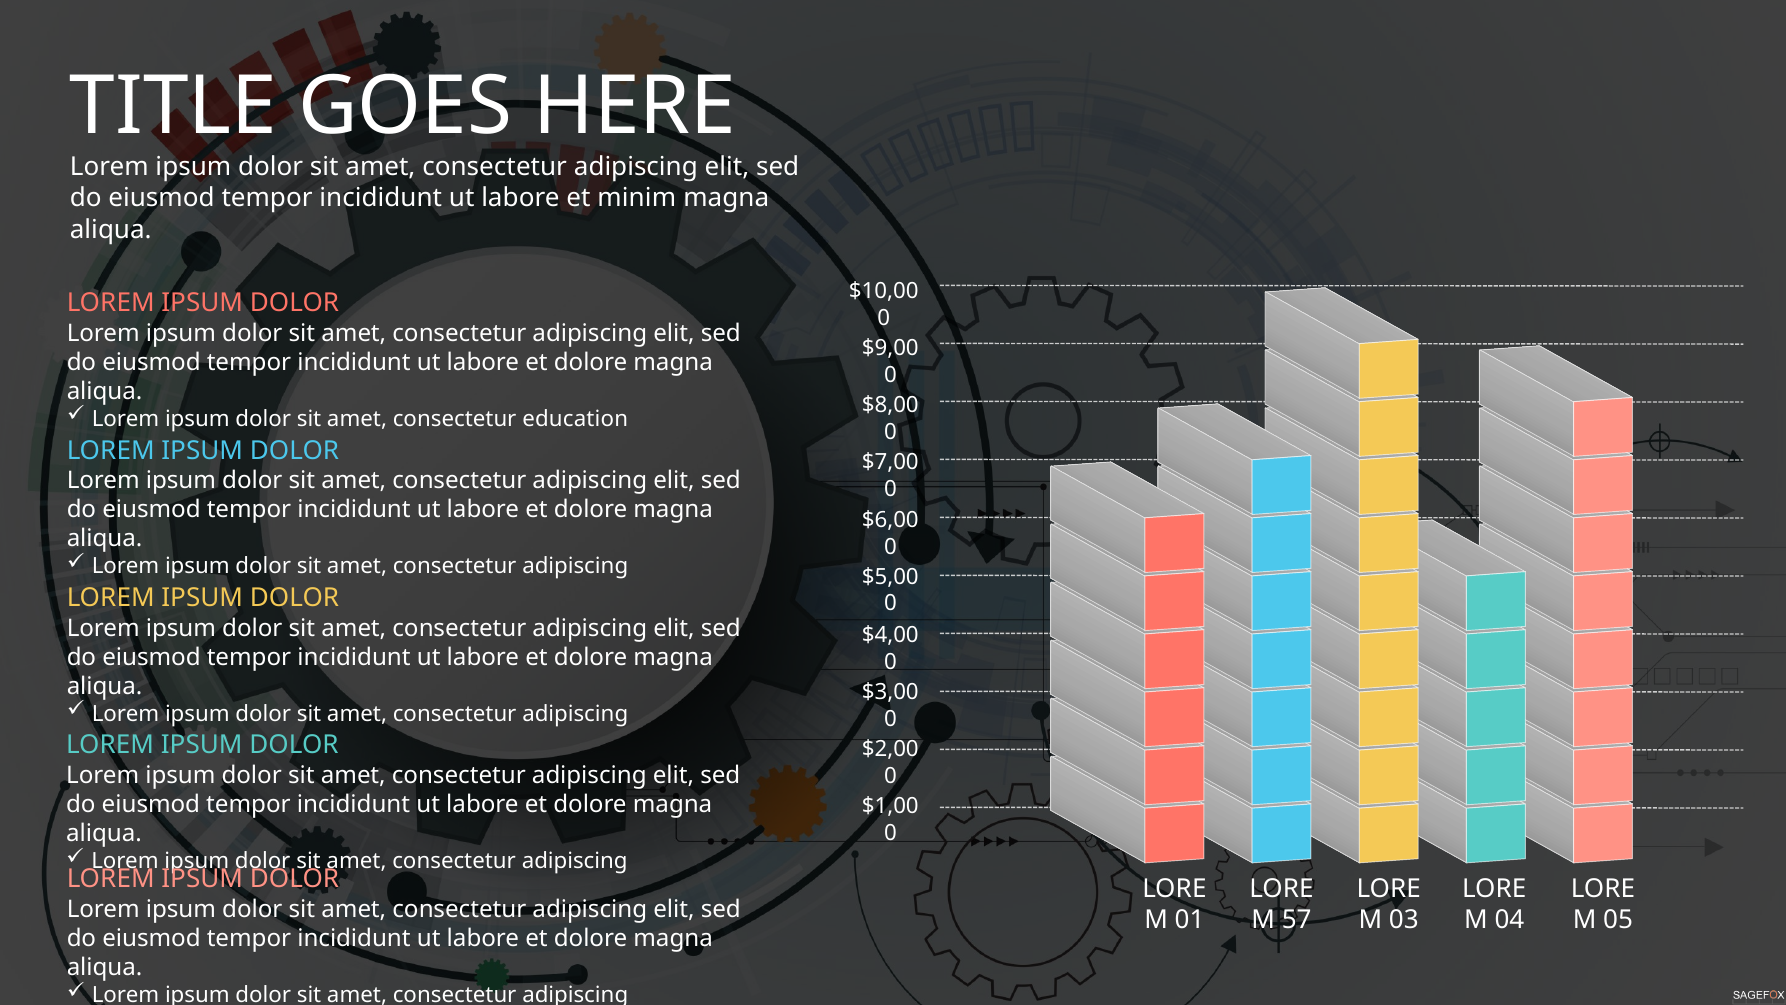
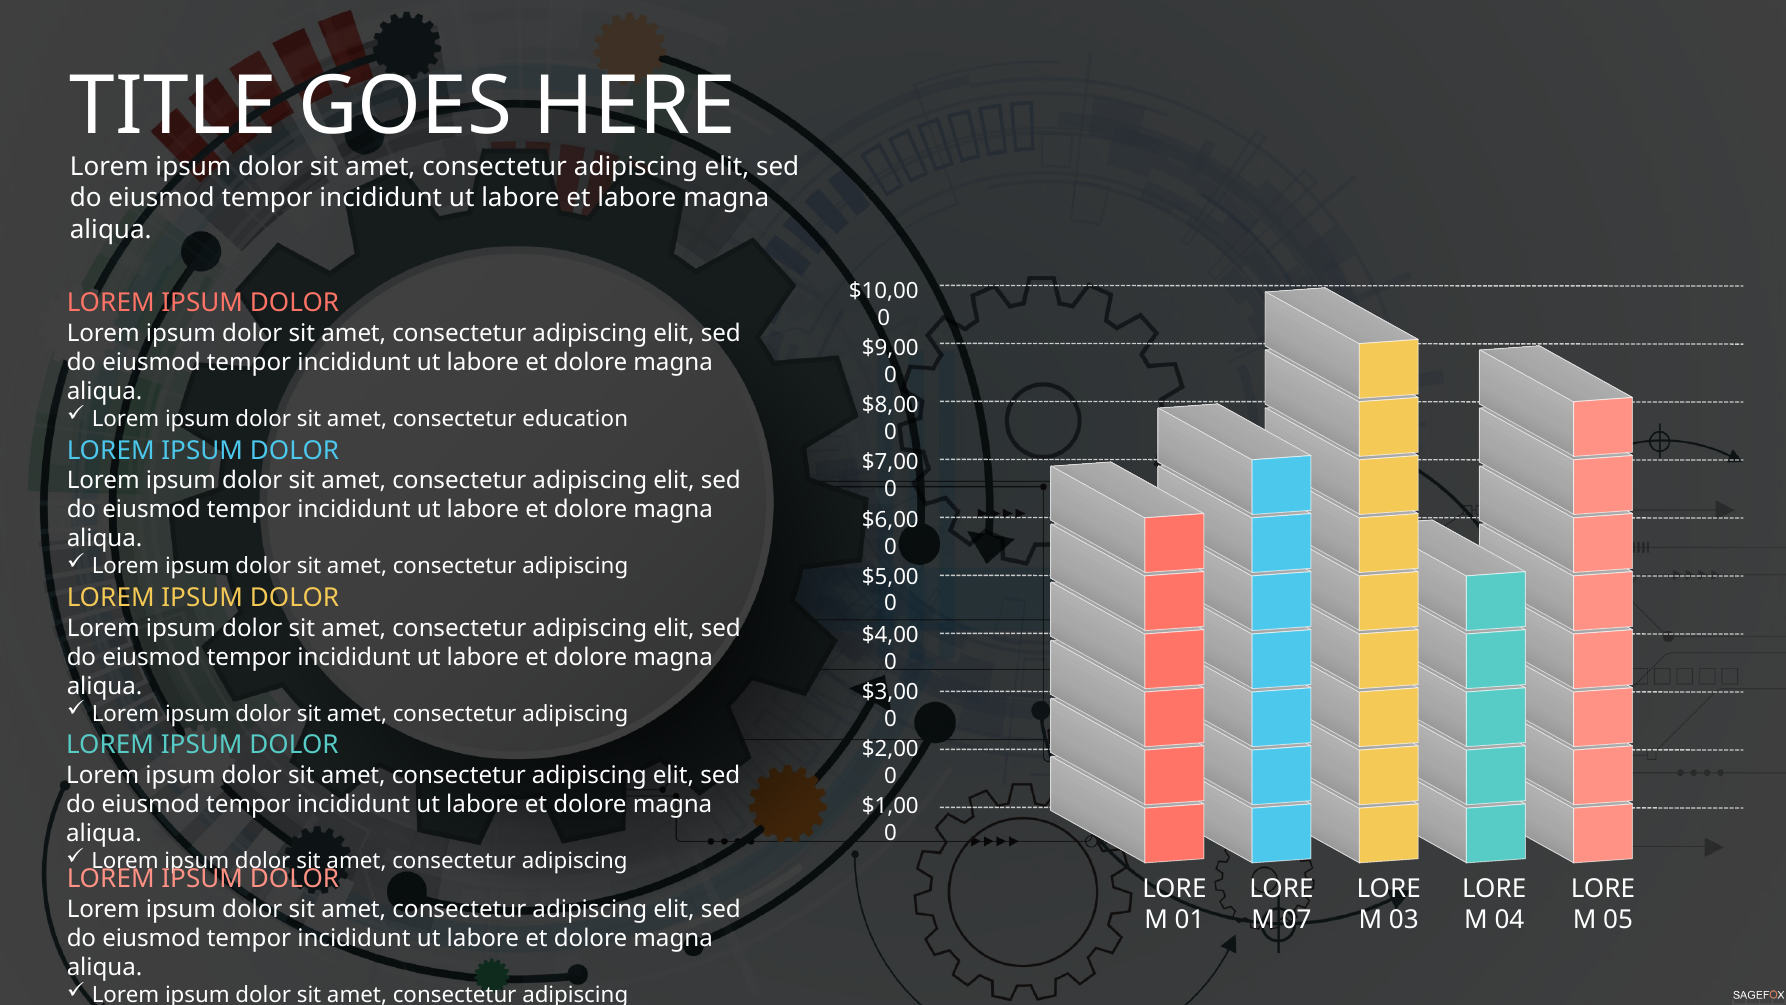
et minim: minim -> labore (637, 198)
57: 57 -> 07 (1297, 919)
